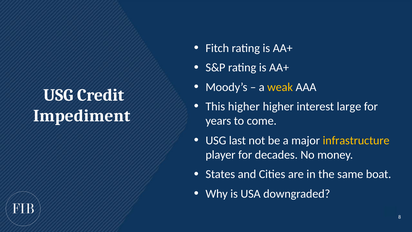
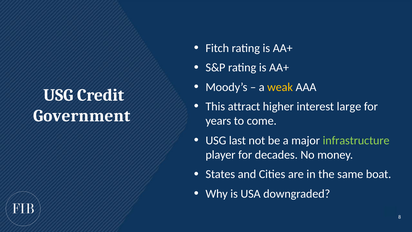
This higher: higher -> attract (244, 106)
Impediment: Impediment -> Government (82, 116)
infrastructure colour: yellow -> light green (356, 140)
